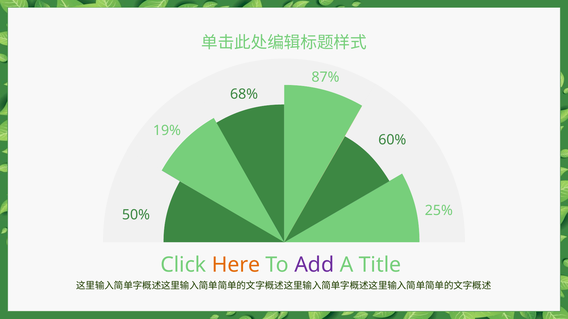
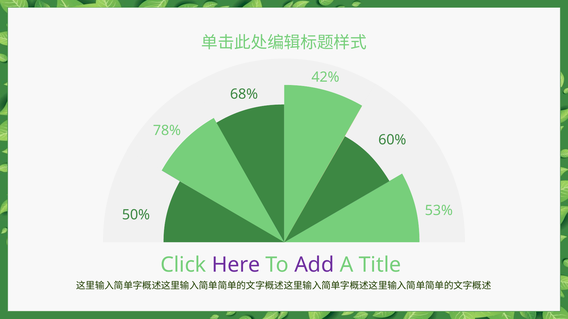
87%: 87% -> 42% (325, 77)
19%: 19% -> 78% (167, 131)
25%: 25% -> 53% (439, 211)
Here colour: orange -> purple (236, 265)
